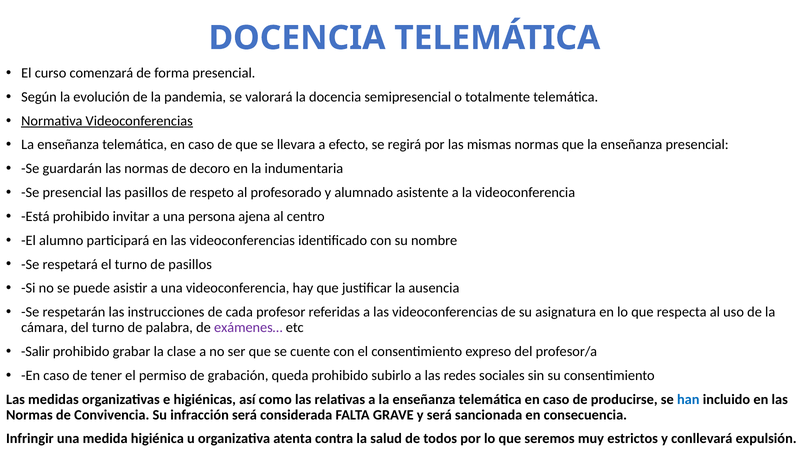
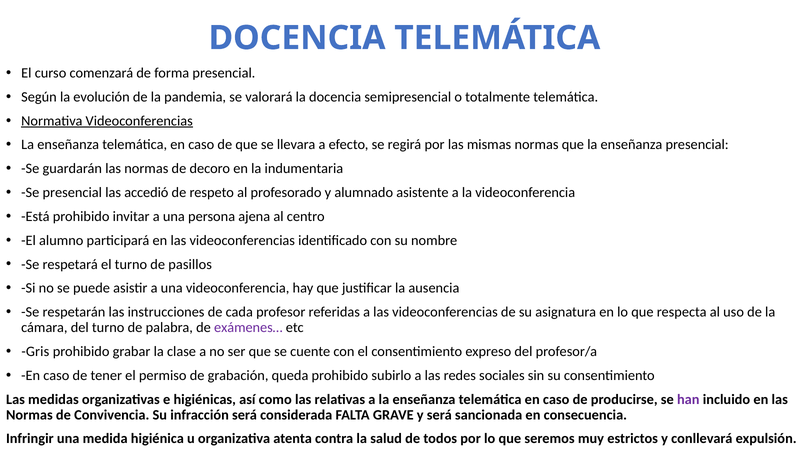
las pasillos: pasillos -> accedió (146, 193)
Salir: Salir -> Gris (35, 352)
han colour: blue -> purple (688, 399)
